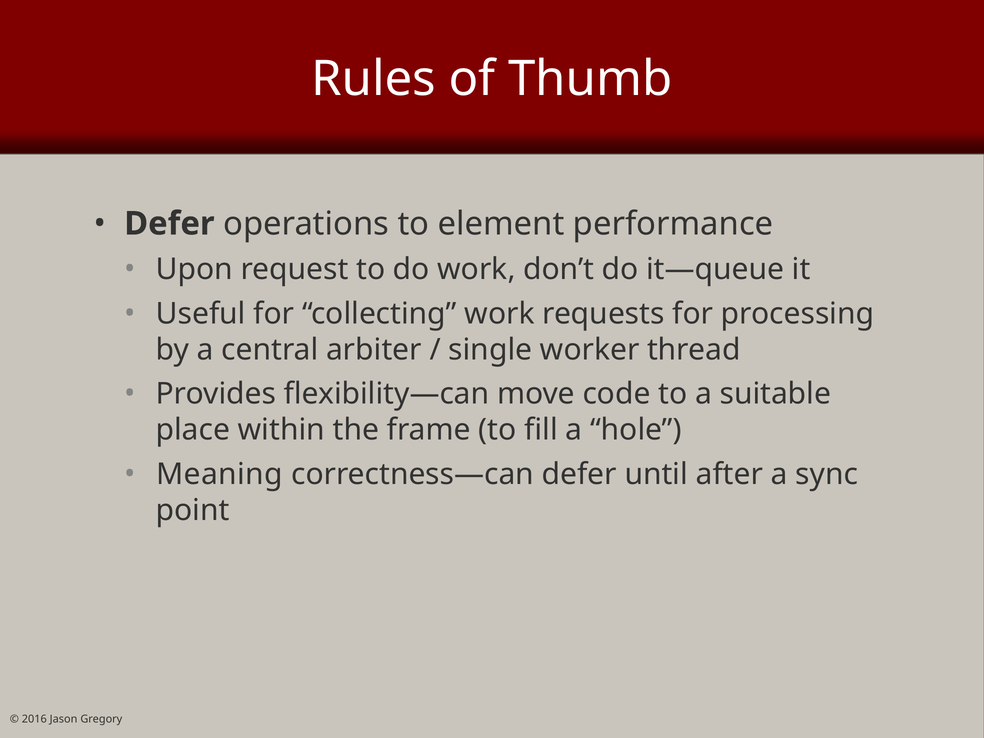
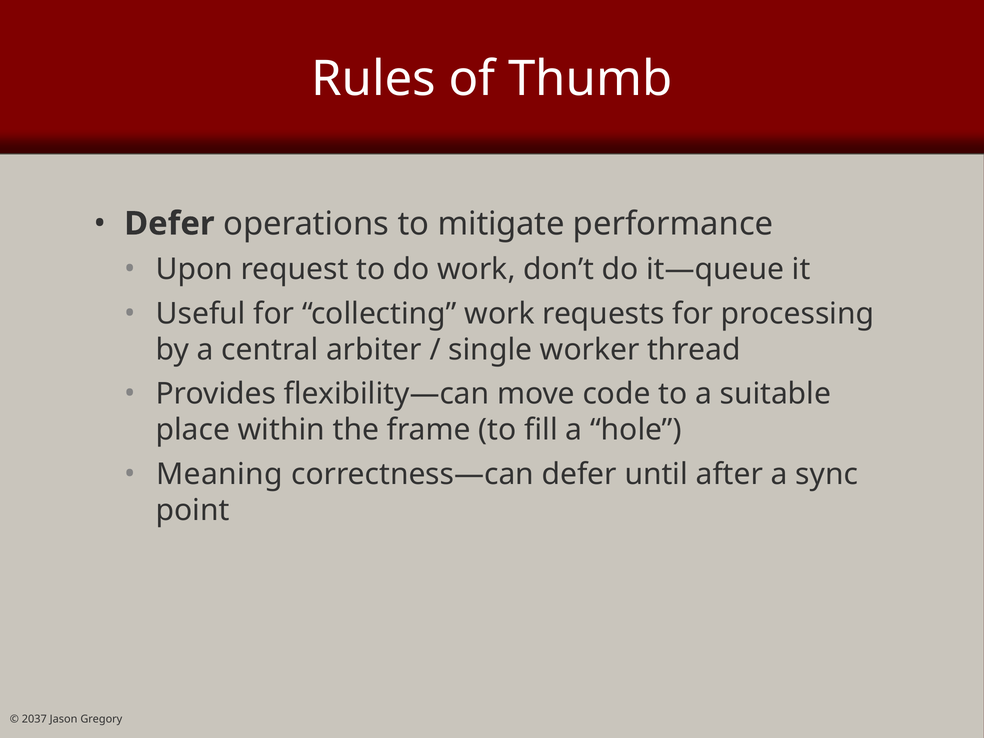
element: element -> mitigate (501, 224)
2016: 2016 -> 2037 (34, 719)
